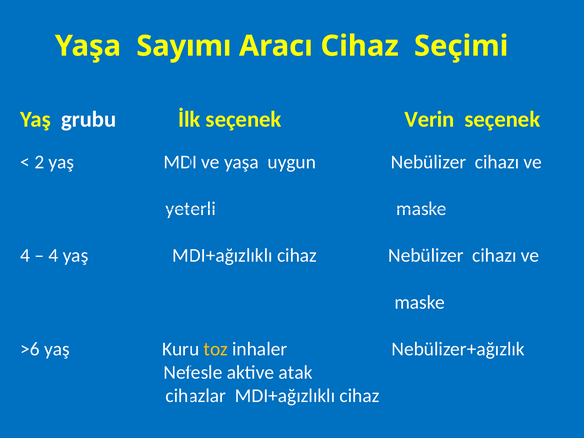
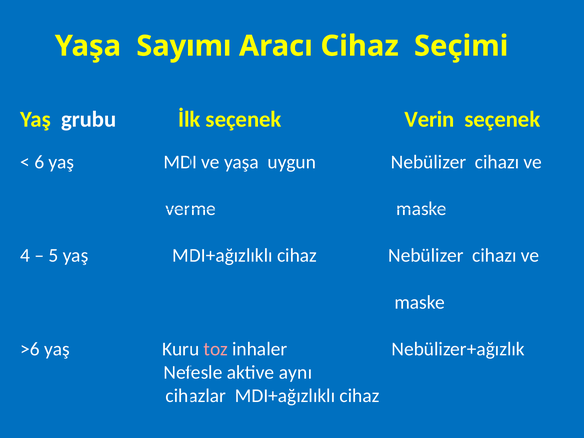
2: 2 -> 6 (39, 162)
yeterli: yeterli -> verme (191, 209)
4: 4 -> 5 (54, 256)
toz colour: yellow -> pink (216, 349)
atak: atak -> aynı (295, 372)
